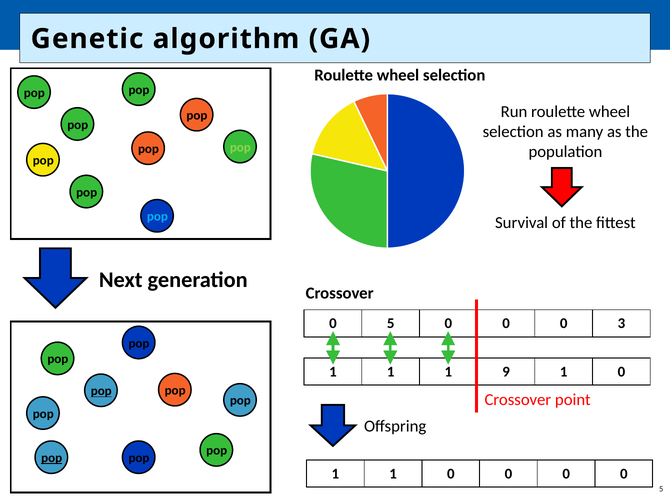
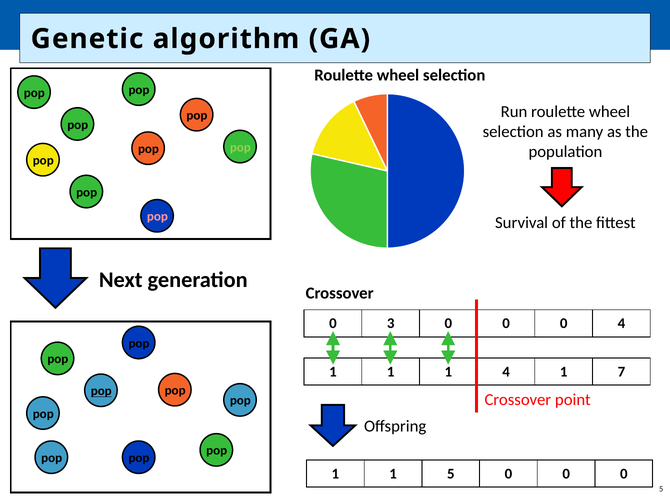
pop colour: light blue -> pink (157, 217)
0 5: 5 -> 3 (391, 324)
0 3: 3 -> 4 (621, 324)
1 9: 9 -> 4 (506, 372)
0: 0 -> 7 (621, 372)
pop underline: present -> none (52, 458)
1 1 0: 0 -> 5 (451, 474)
